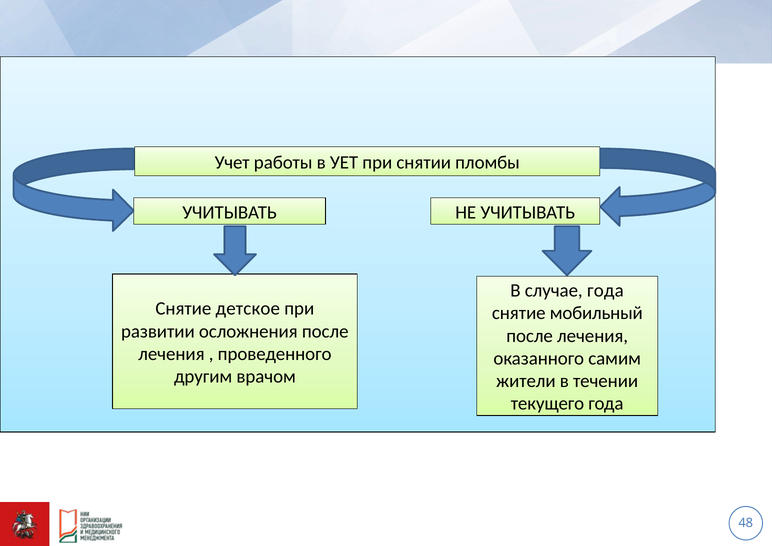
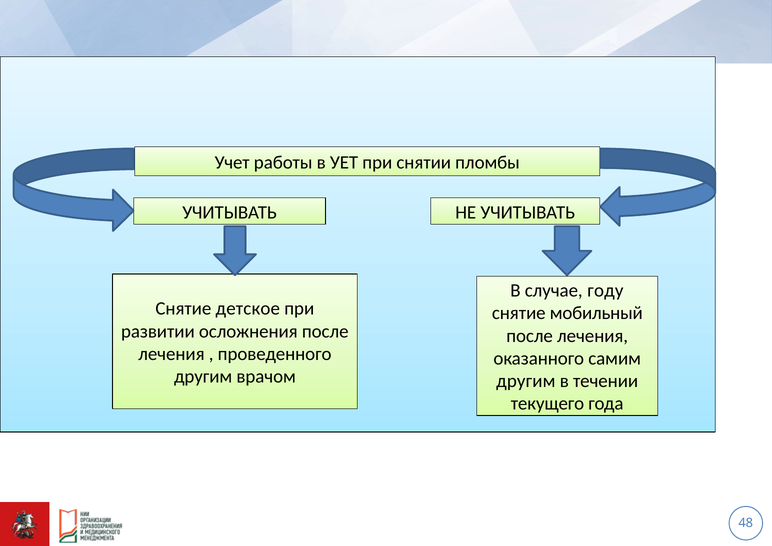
случае года: года -> году (605, 291)
жители: жители -> другим (526, 381)
